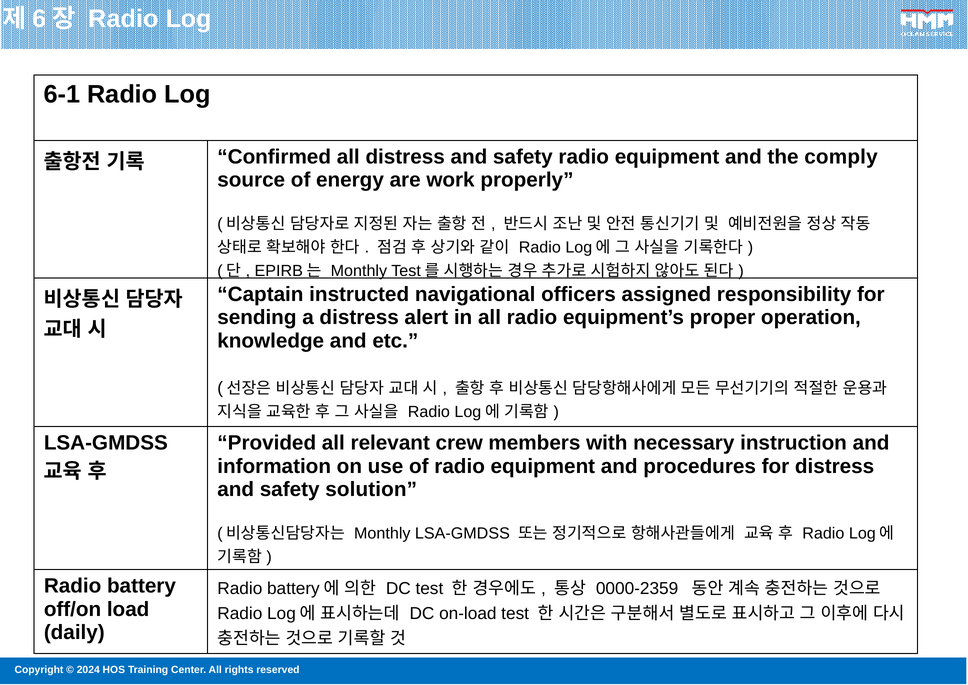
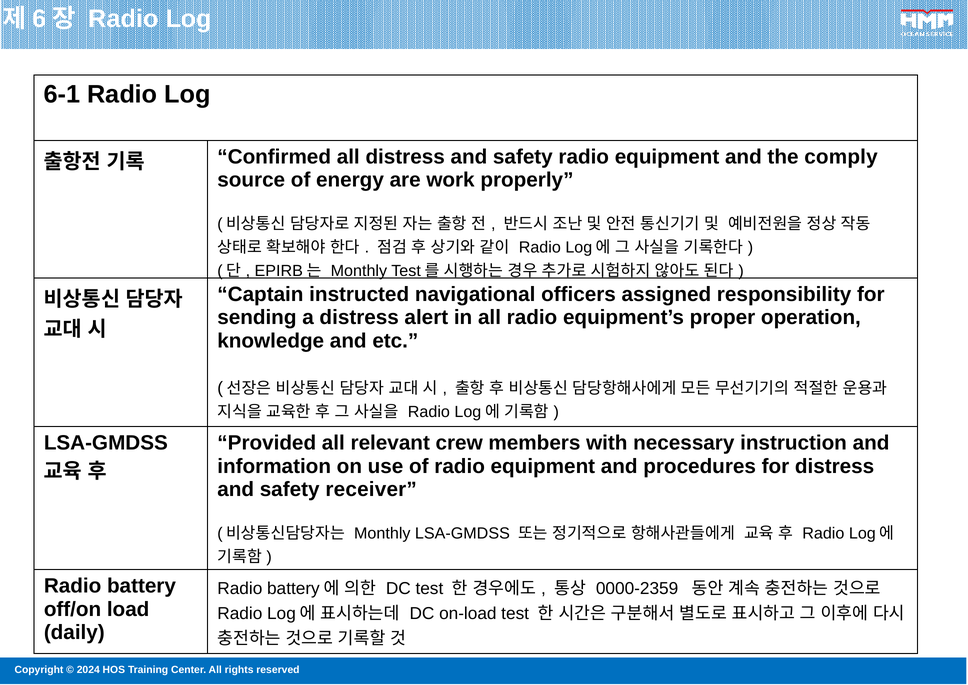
solution: solution -> receiver (371, 489)
